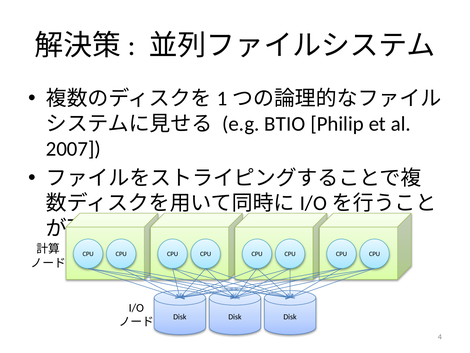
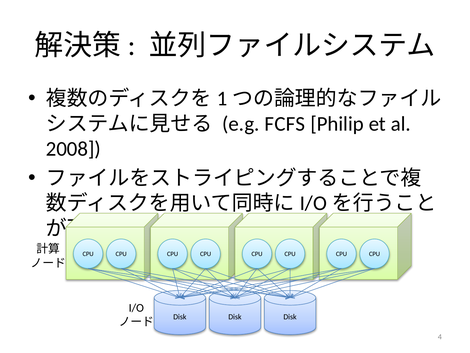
BTIO: BTIO -> FCFS (285, 124)
2007: 2007 -> 2008 (73, 149)
